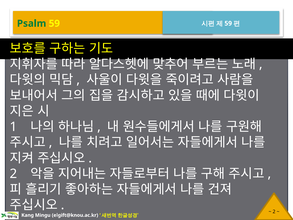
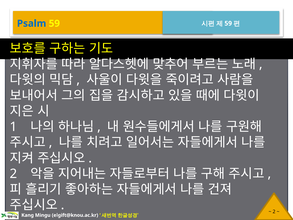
Psalm colour: green -> blue (32, 23)
